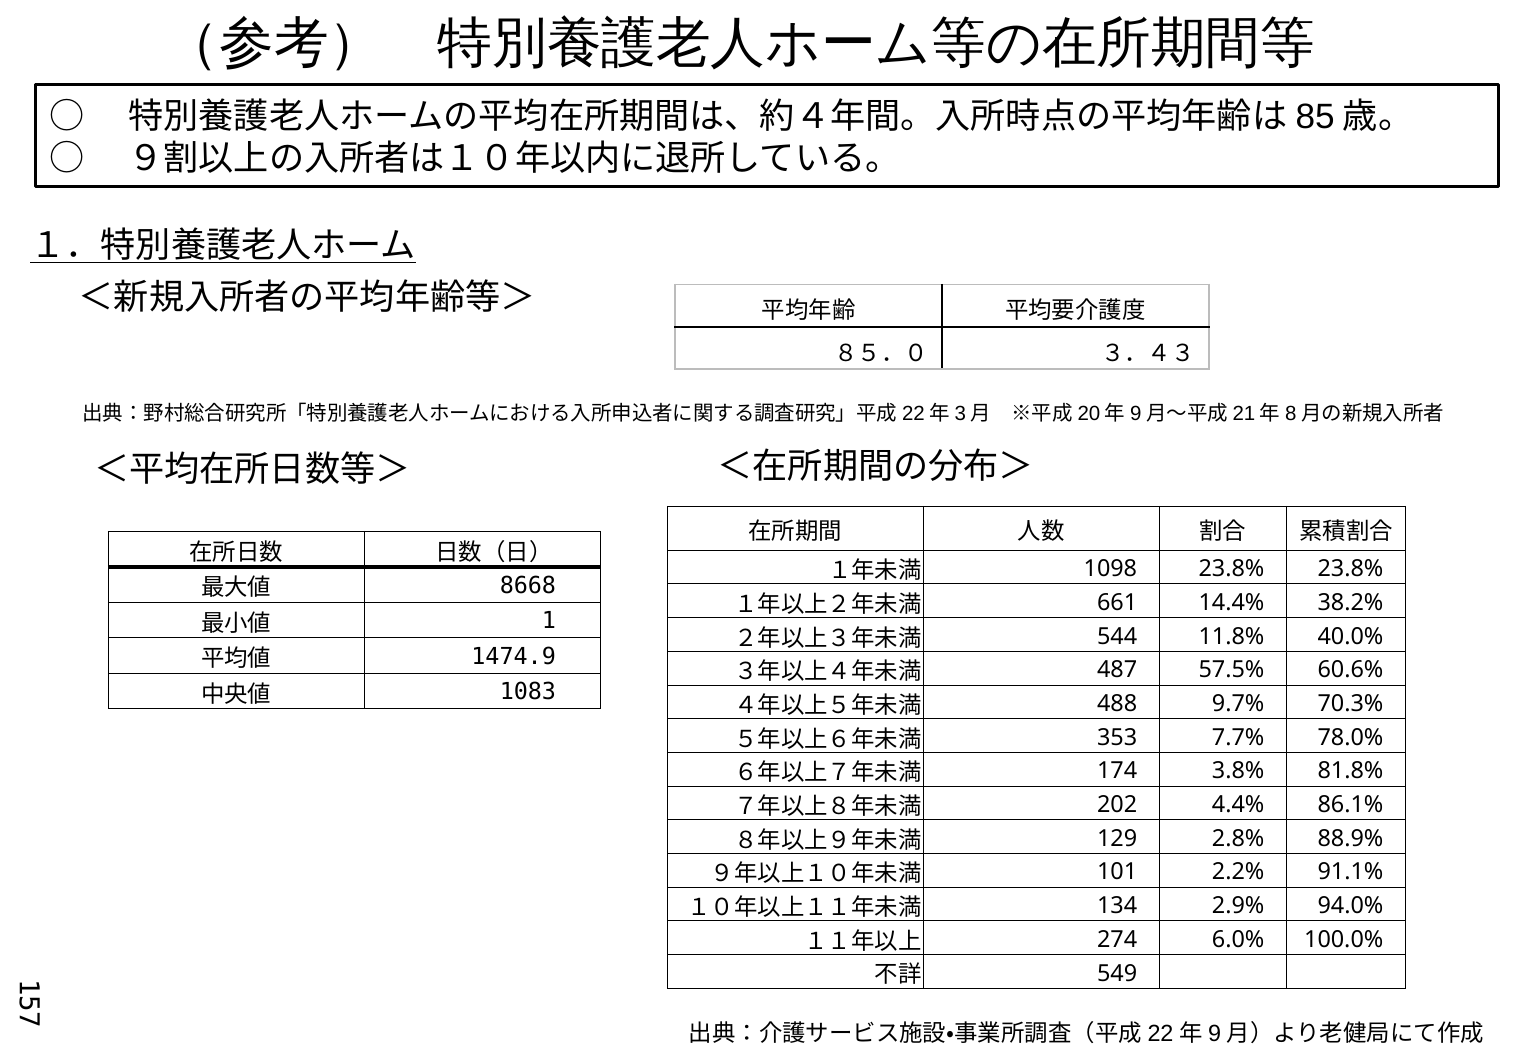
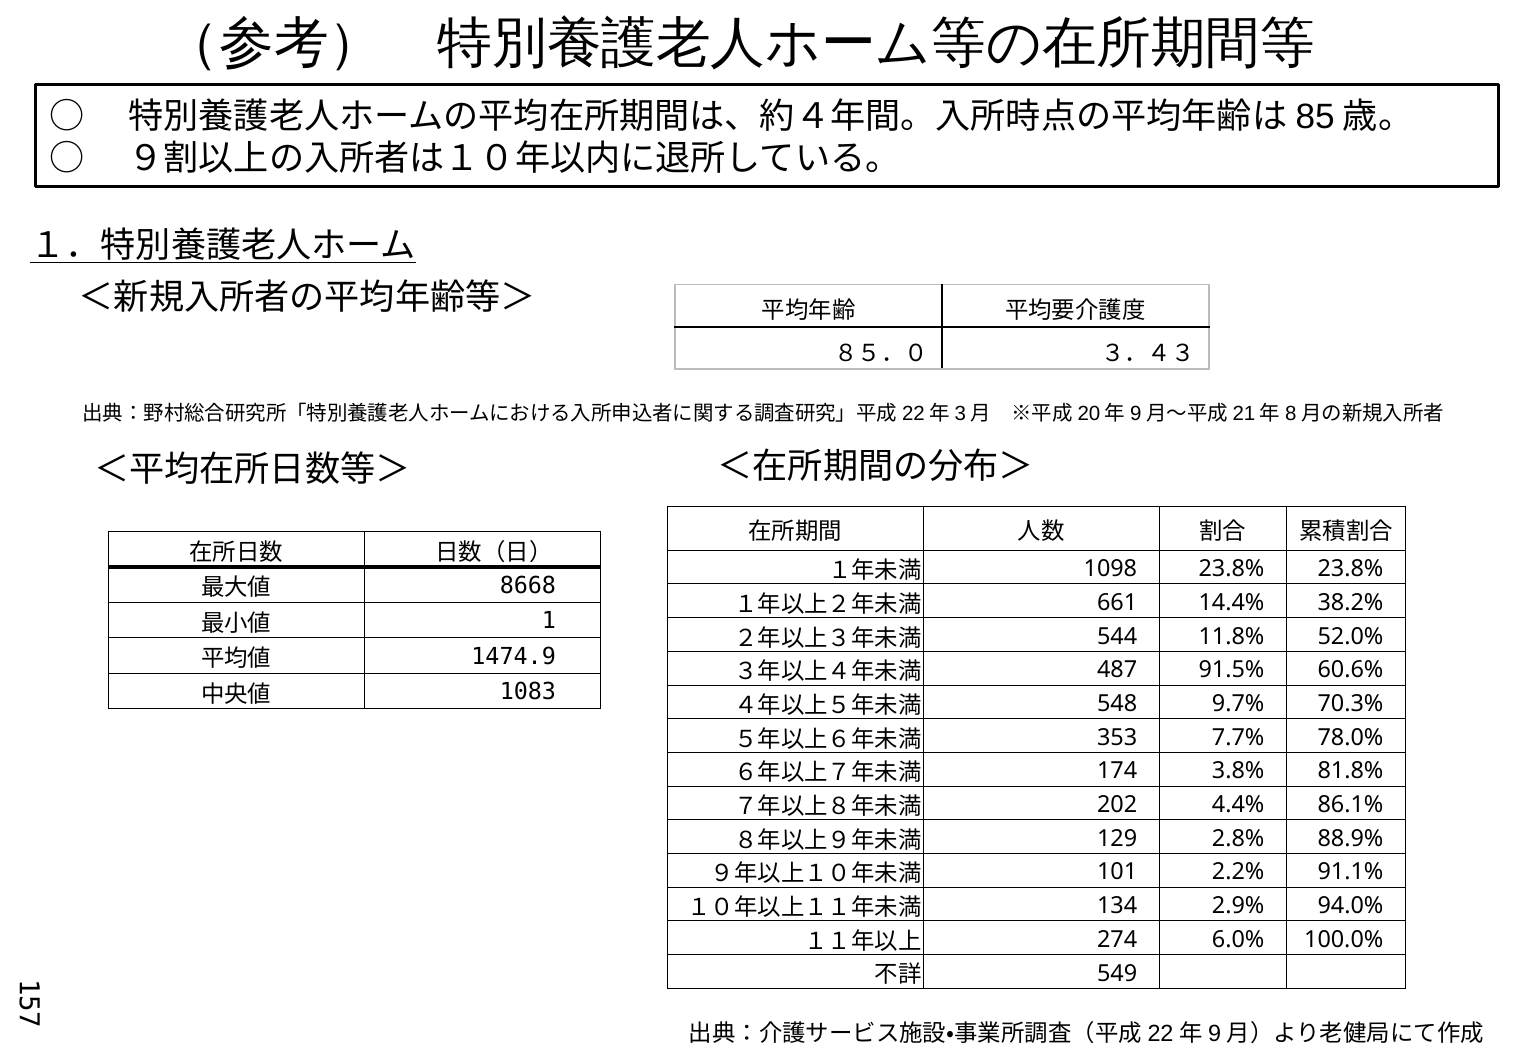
40.0%: 40.0% -> 52.0% (1350, 636)
57.5%: 57.5% -> 91.5% (1231, 670)
488: 488 -> 548 (1117, 703)
